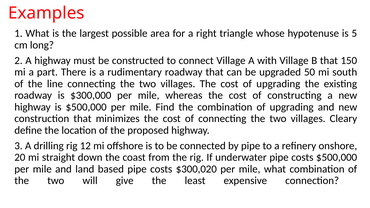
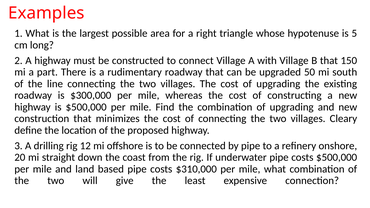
$300,020: $300,020 -> $310,000 (196, 169)
